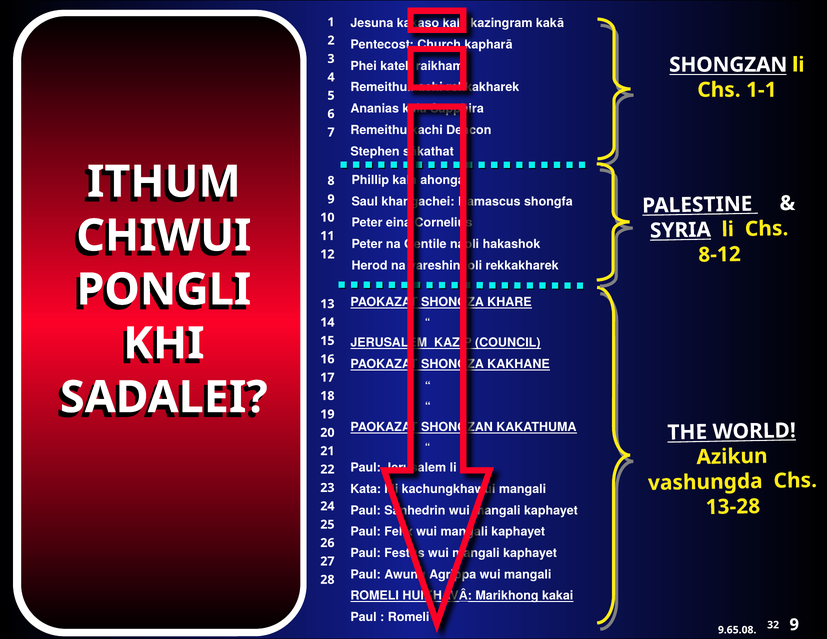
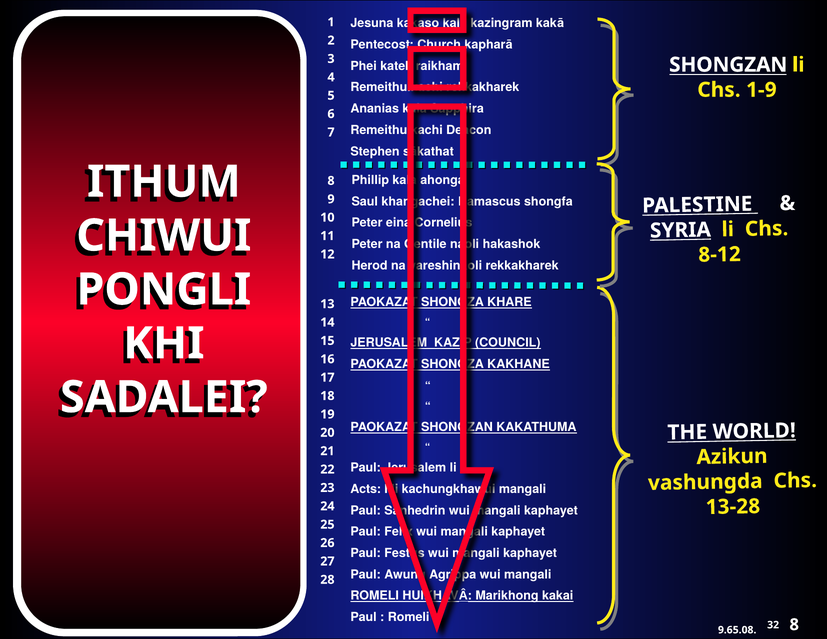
1-1: 1-1 -> 1-9 (761, 90)
Kata: Kata -> Acts (366, 489)
32 9: 9 -> 8 (794, 625)
